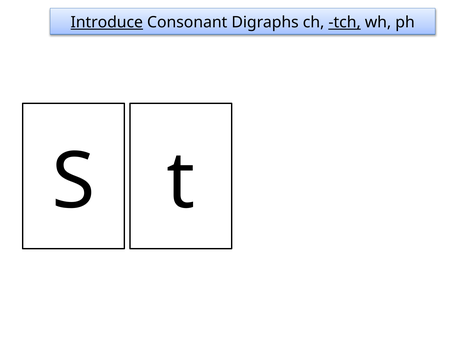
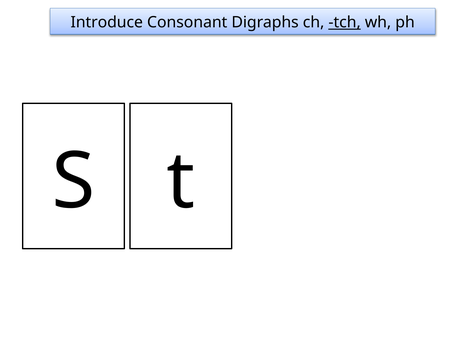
Introduce underline: present -> none (107, 22)
